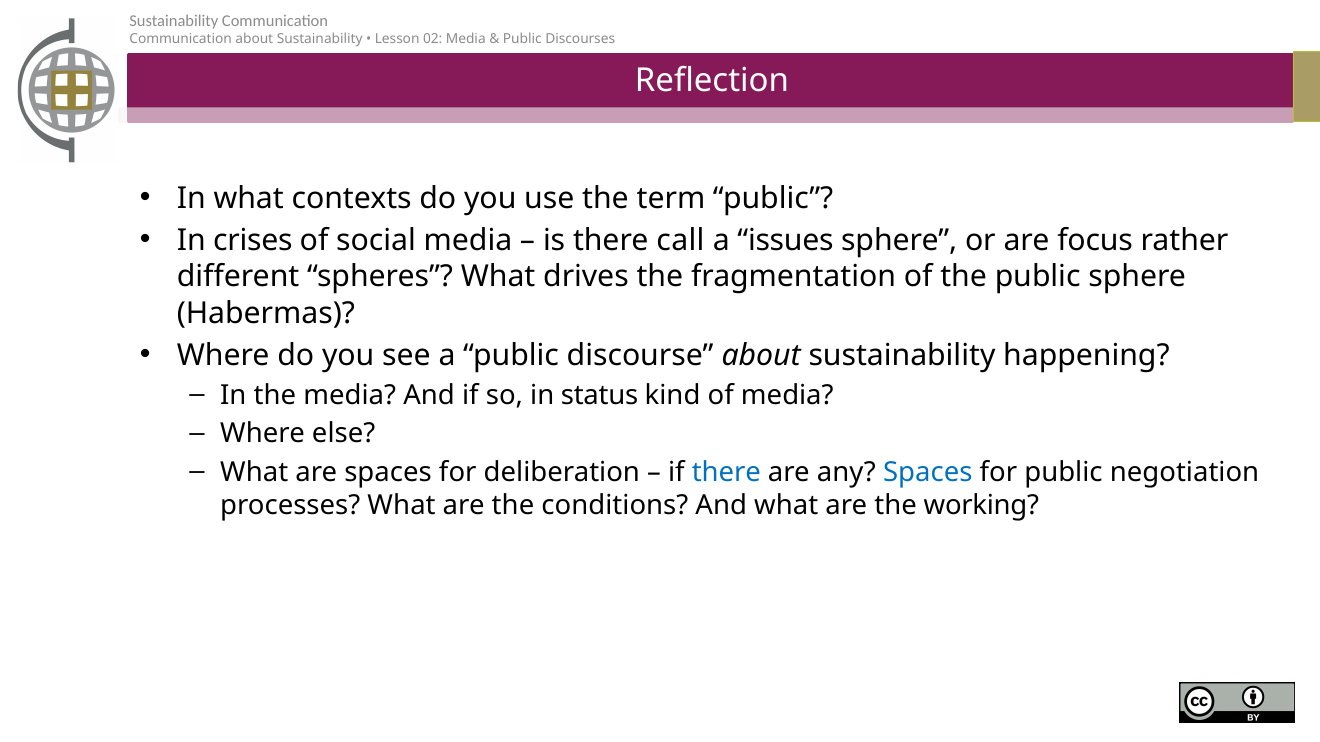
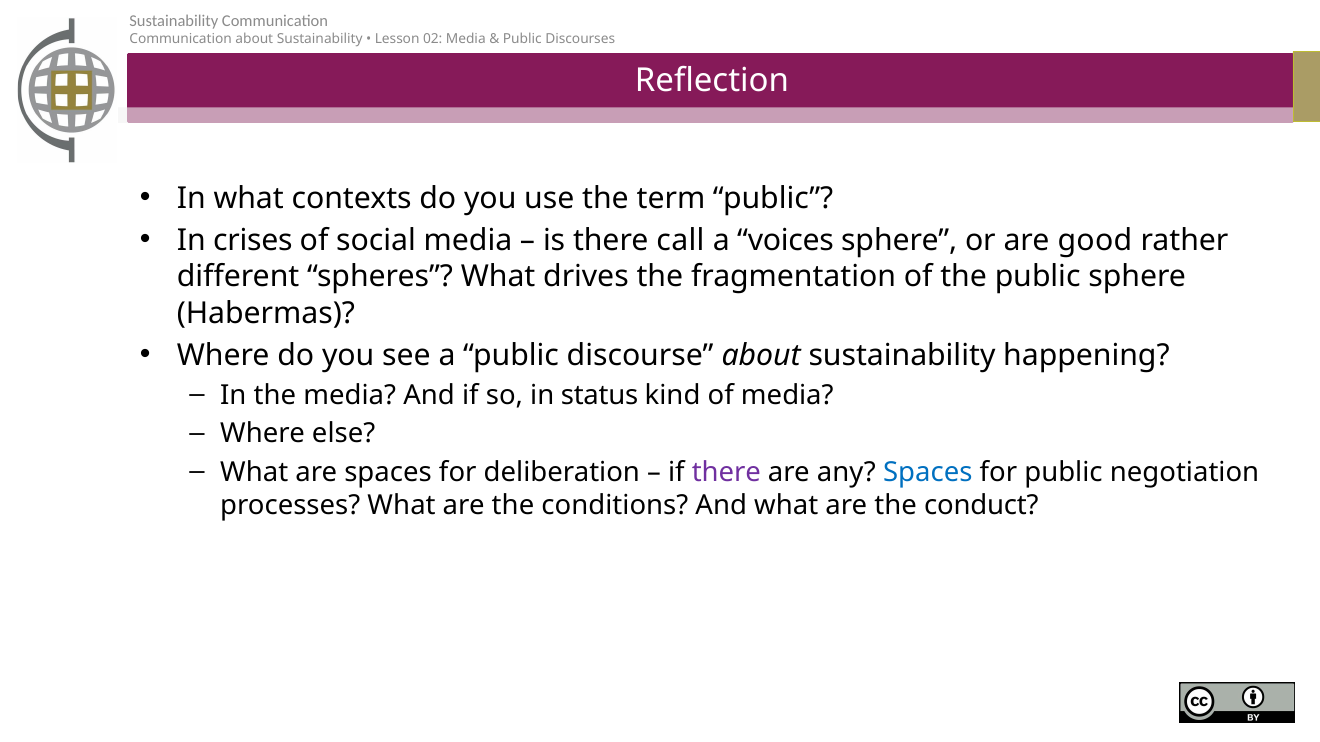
issues: issues -> voices (786, 241)
focus: focus -> good (1095, 241)
there colour: blue -> purple (726, 473)
working: working -> conduct (981, 506)
